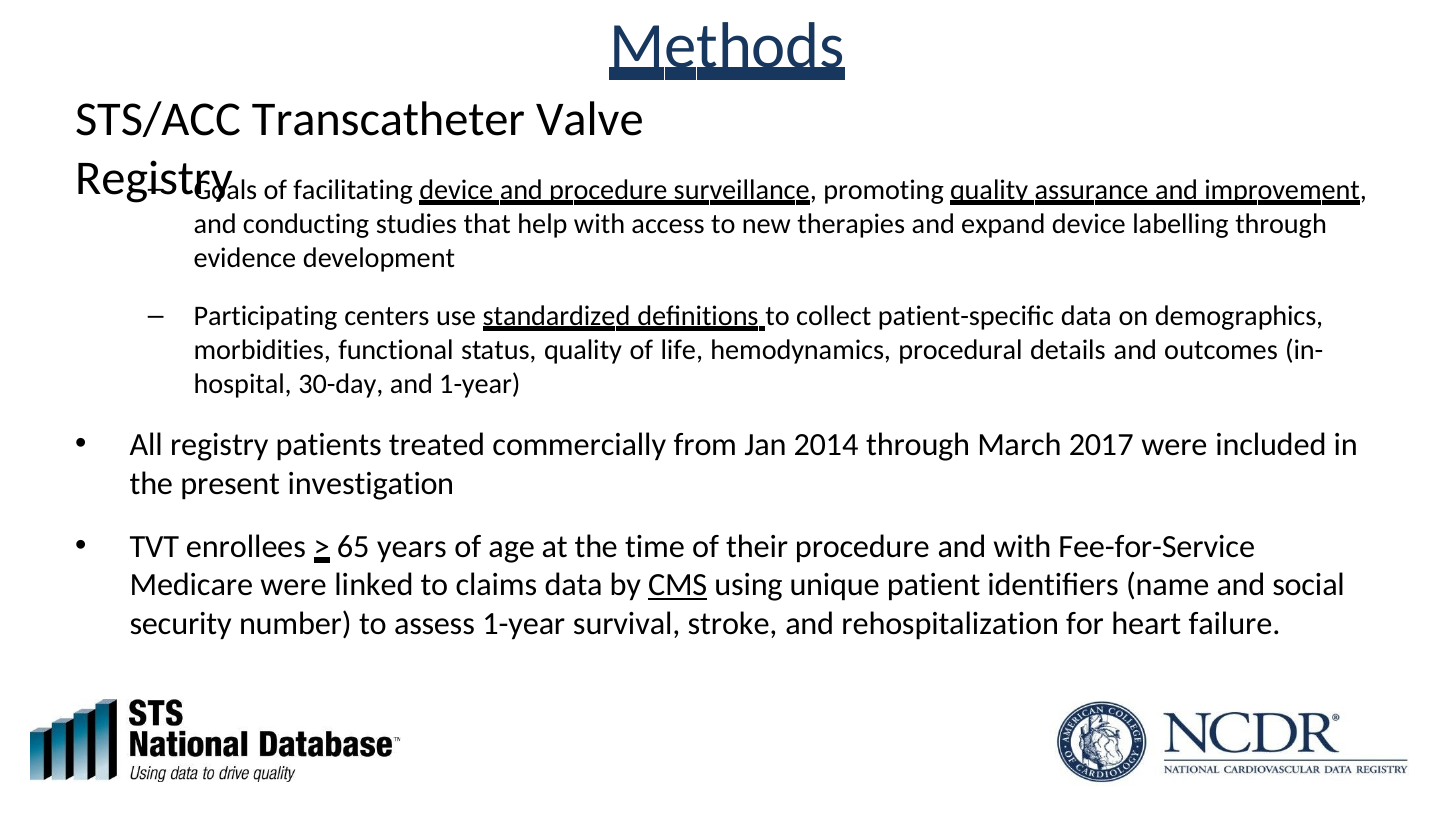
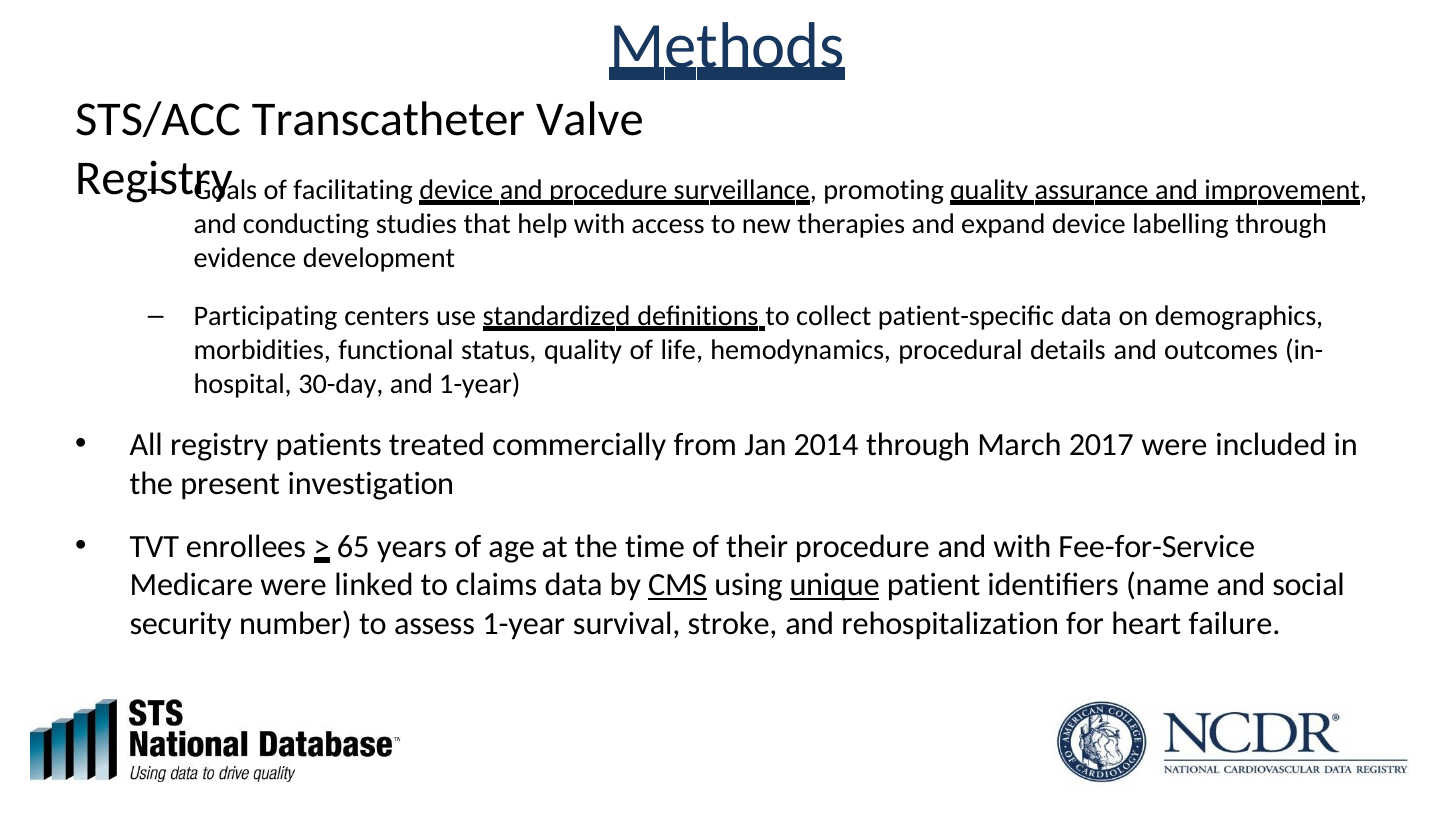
unique underline: none -> present (835, 586)
